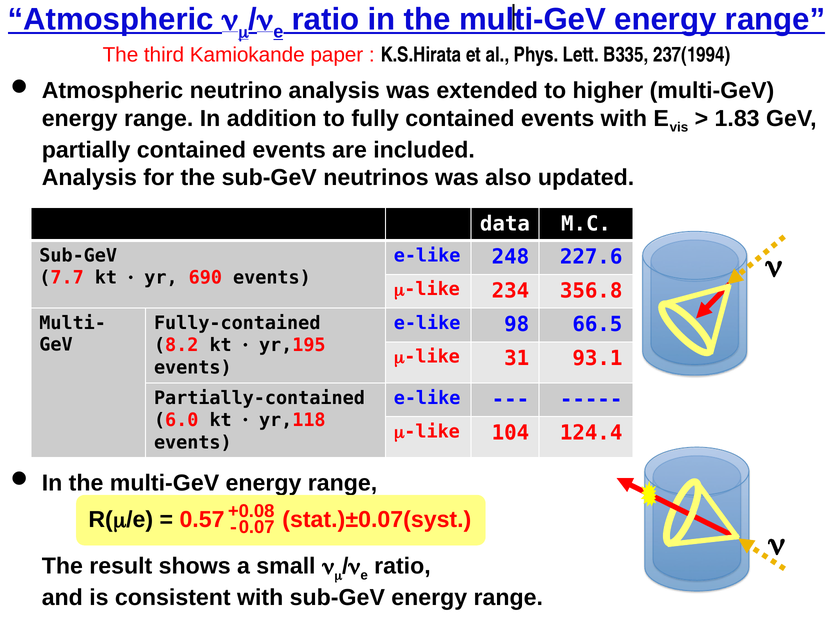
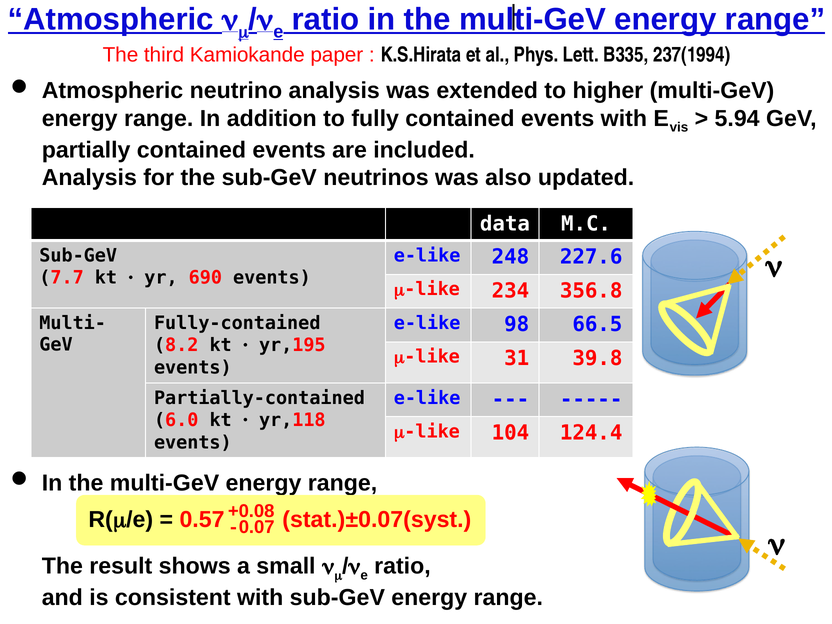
1.83: 1.83 -> 5.94 (737, 119)
93.1: 93.1 -> 39.8 (597, 358)
